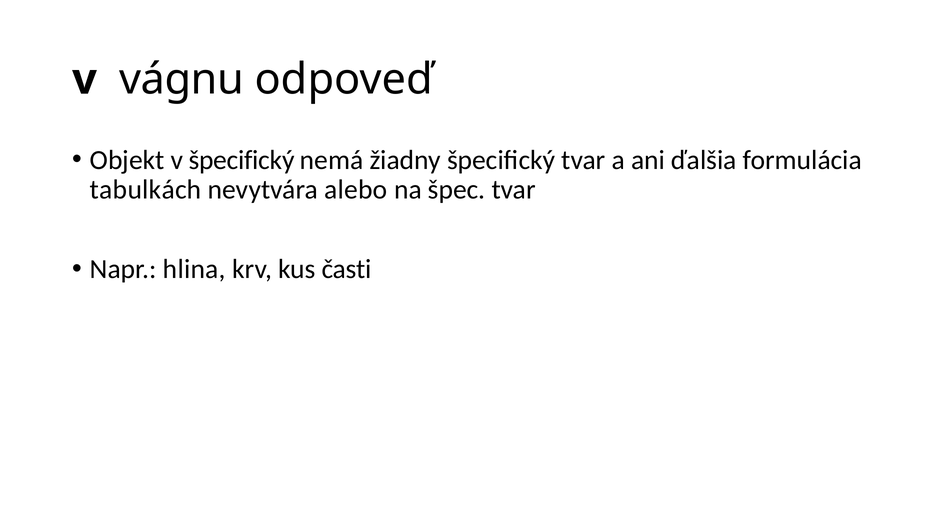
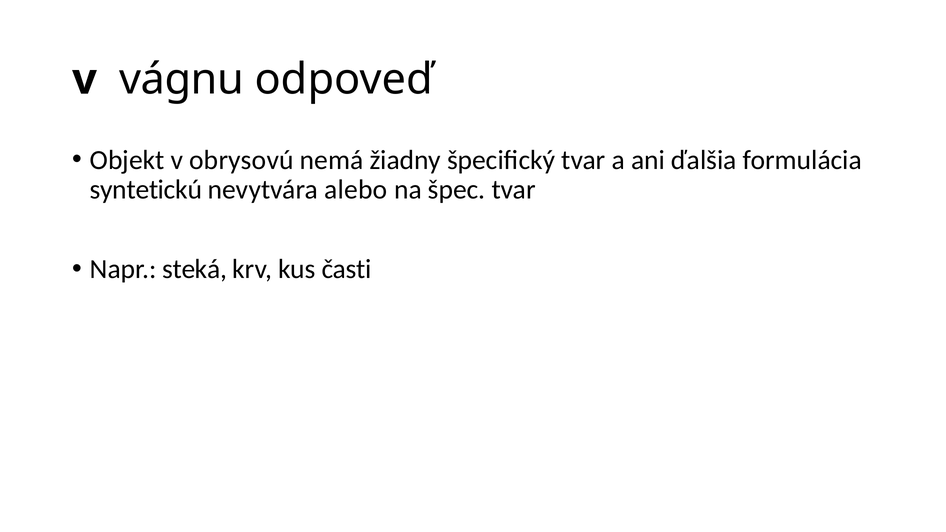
v špecifický: špecifický -> obrysovú (241, 160)
tabulkách: tabulkách -> syntetickú (146, 190)
hlina: hlina -> steká (195, 269)
